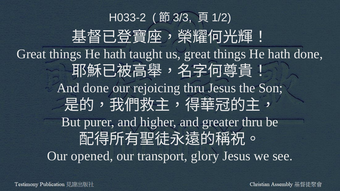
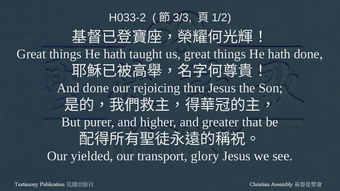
greater thru: thru -> that (252, 122)
opened: opened -> yielded (92, 156)
